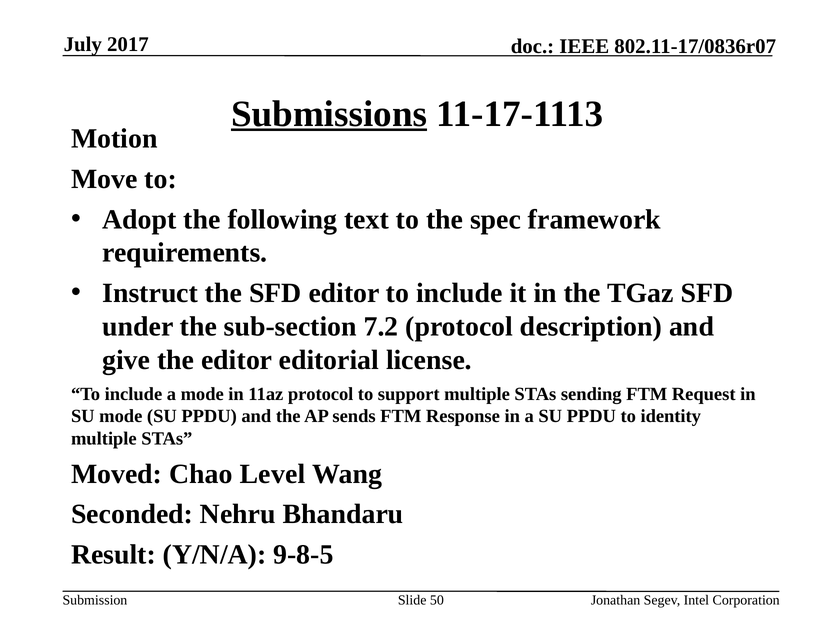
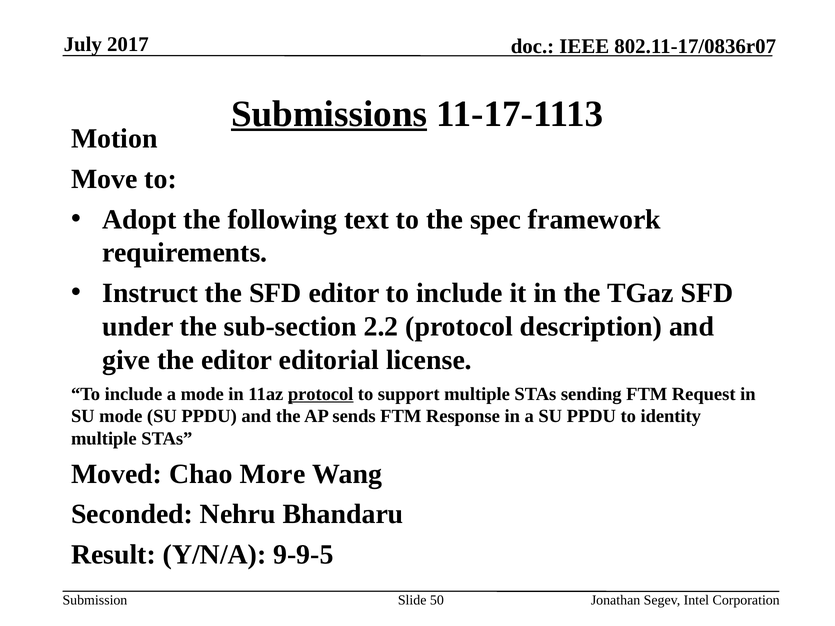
7.2: 7.2 -> 2.2 (381, 327)
protocol underline: none -> present (321, 394)
Level: Level -> More (273, 474)
9-8-5: 9-8-5 -> 9-9-5 (303, 555)
